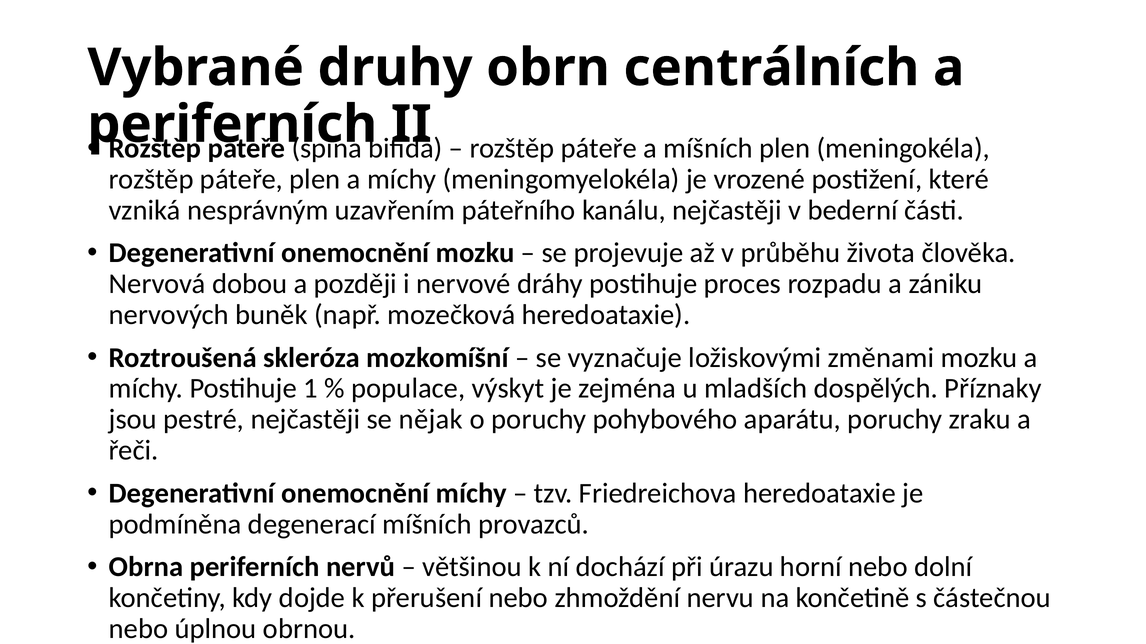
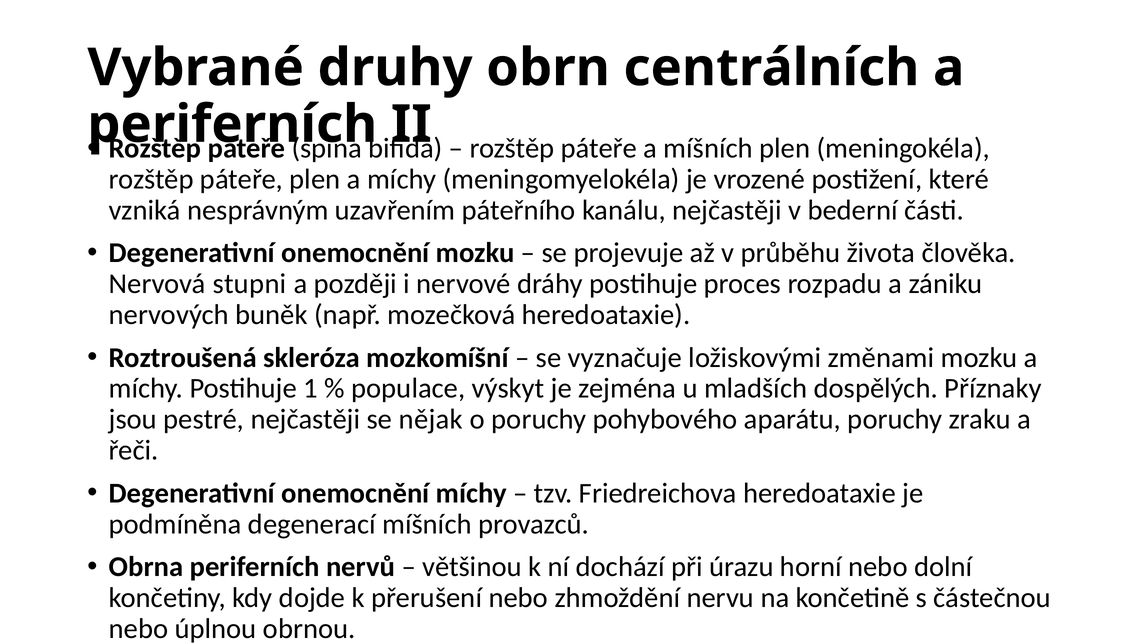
dobou: dobou -> stupni (249, 284)
